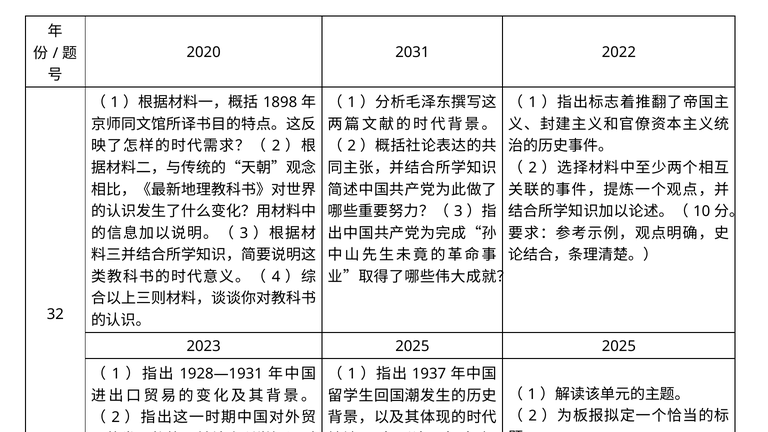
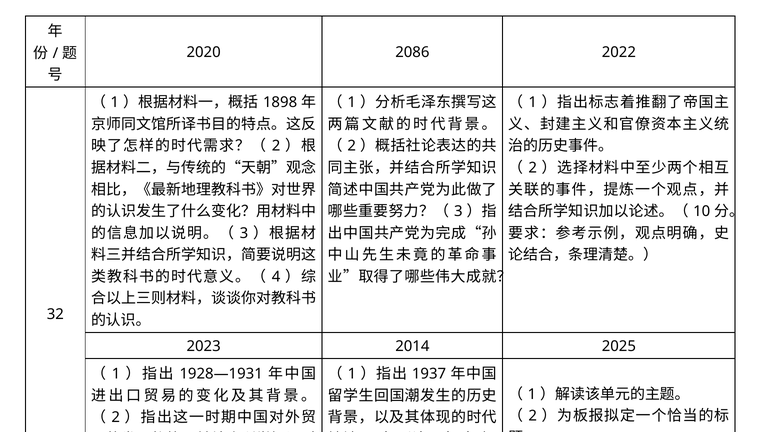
2031: 2031 -> 2086 (412, 52)
2023 2025: 2025 -> 2014 (412, 346)
